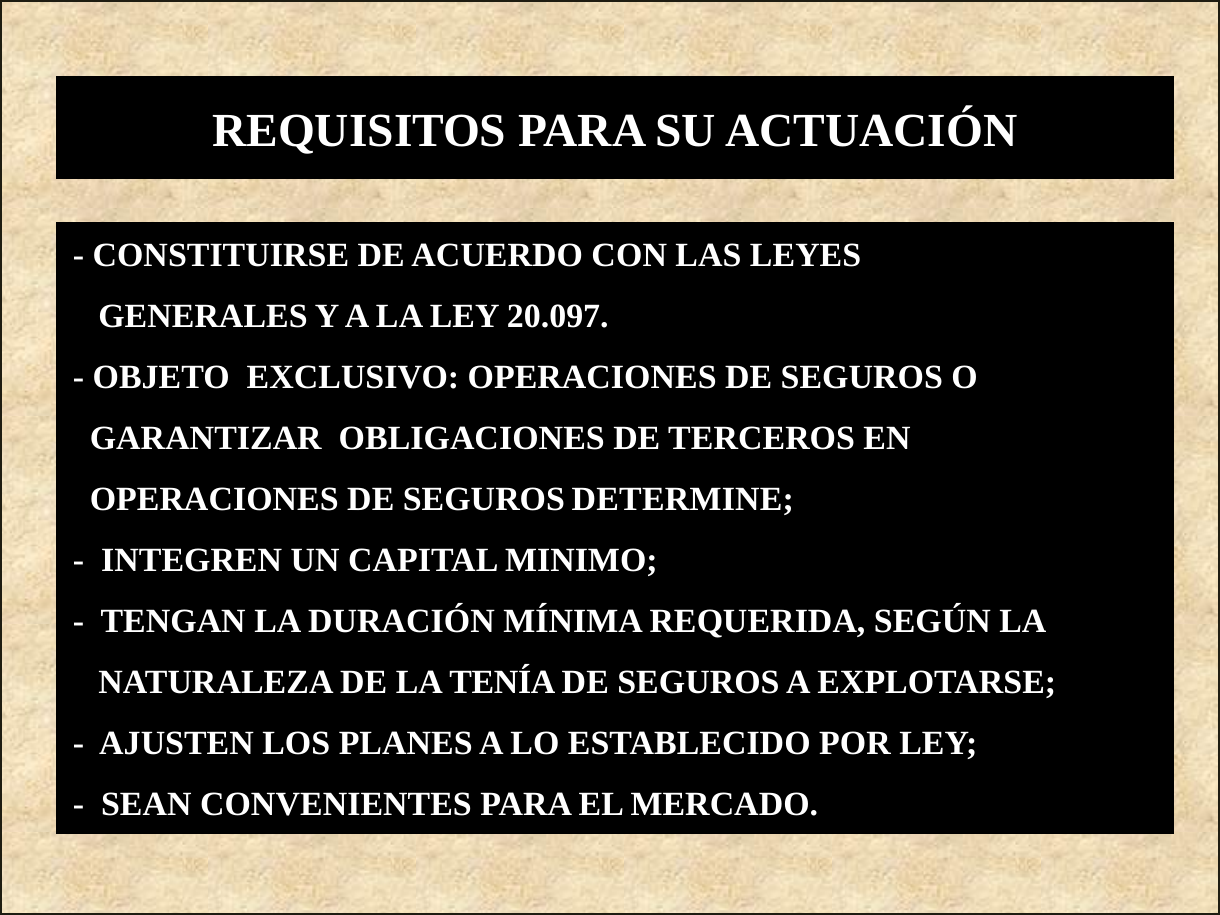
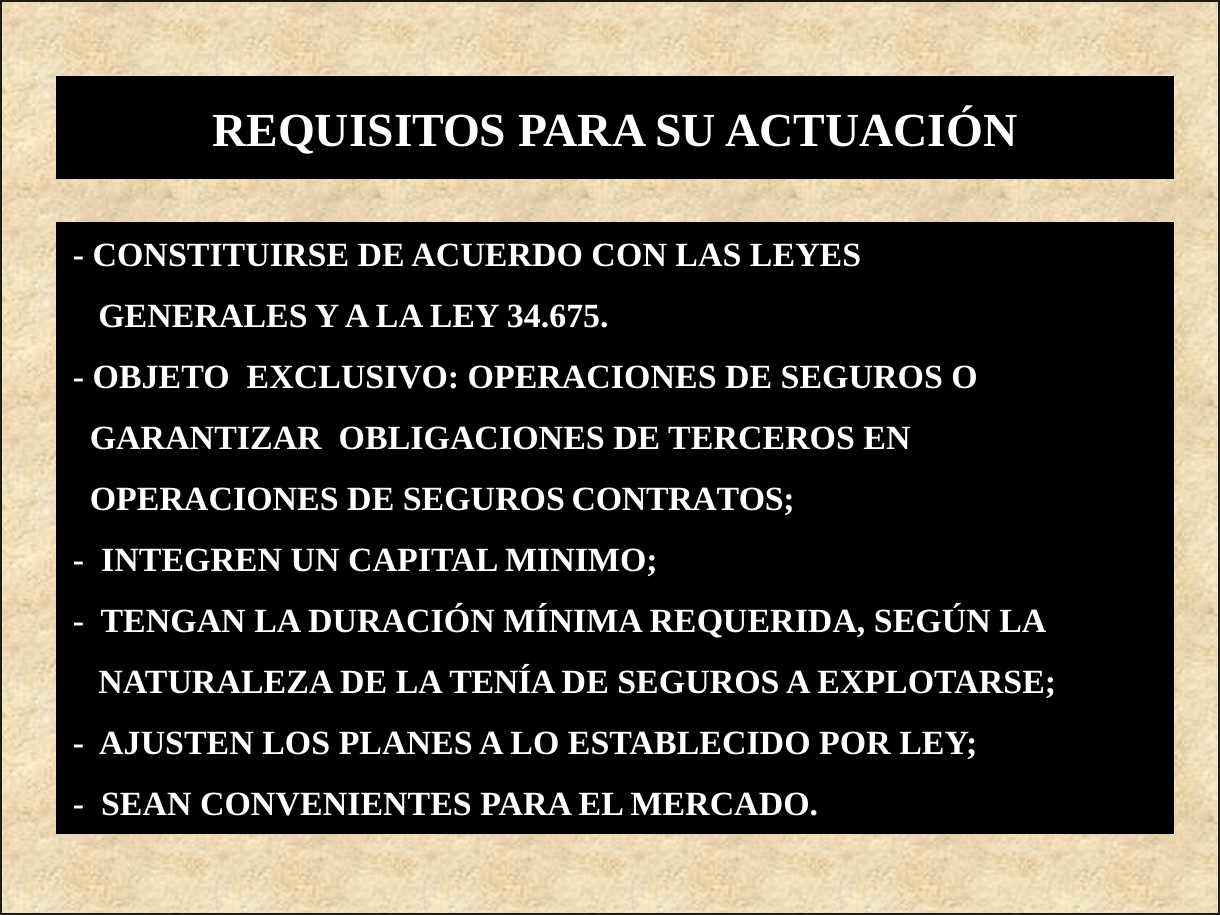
20.097: 20.097 -> 34.675 (558, 317)
DETERMINE: DETERMINE -> CONTRATOS (683, 500)
